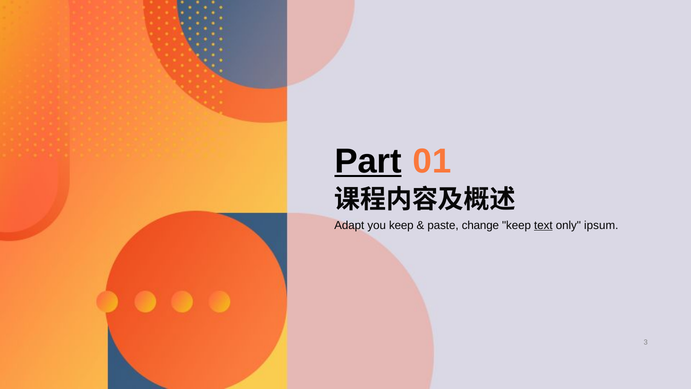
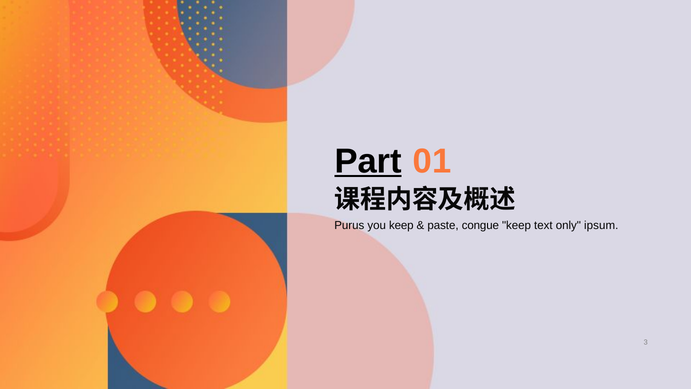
Adapt: Adapt -> Purus (349, 225)
change: change -> congue (480, 225)
text underline: present -> none (543, 225)
